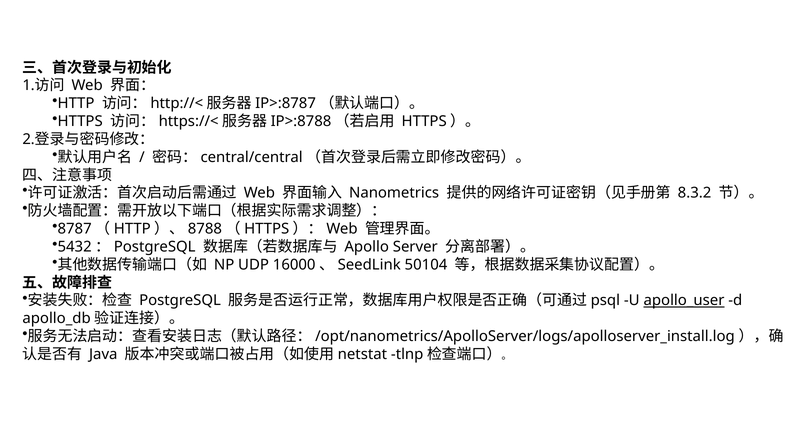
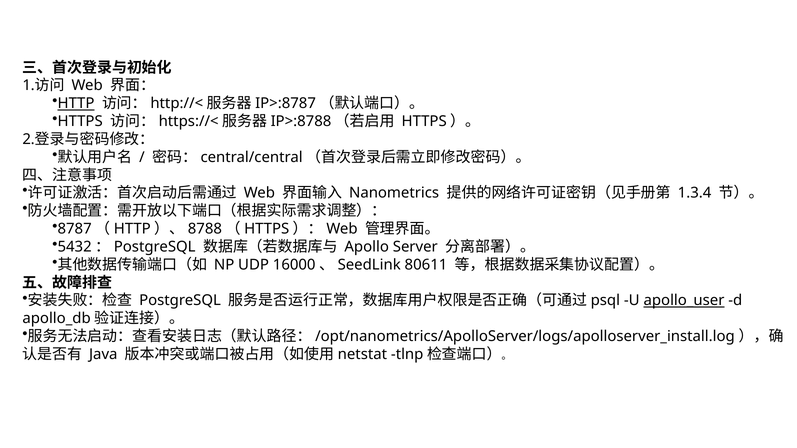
HTTP underline: none -> present (76, 103)
8.3.2: 8.3.2 -> 1.3.4 (695, 193)
50104: 50104 -> 80611 (426, 265)
